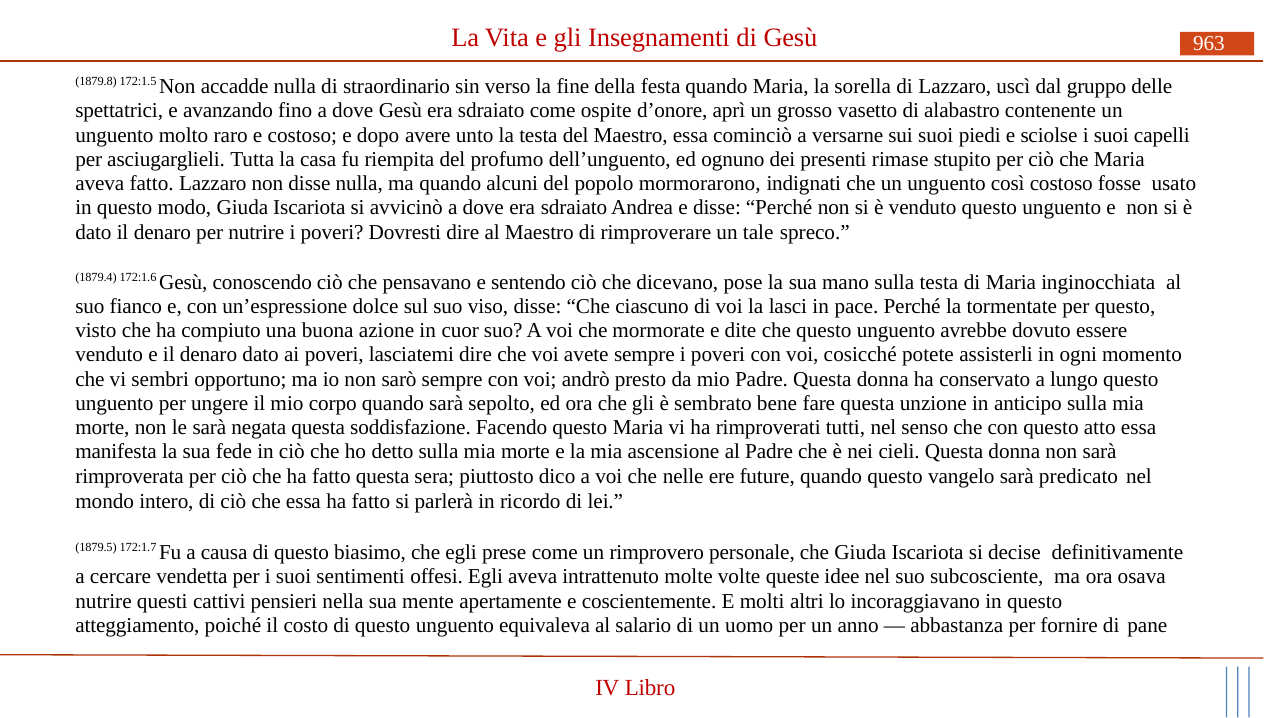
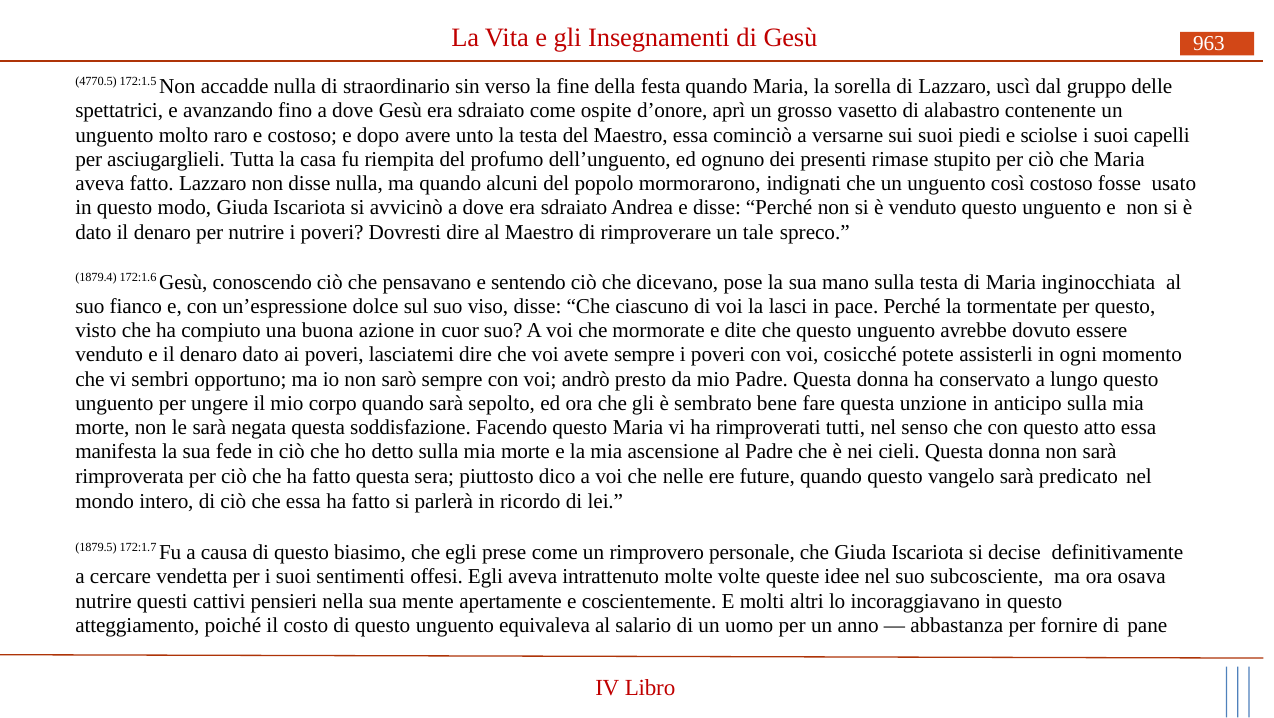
1879.8: 1879.8 -> 4770.5 (96, 81)
